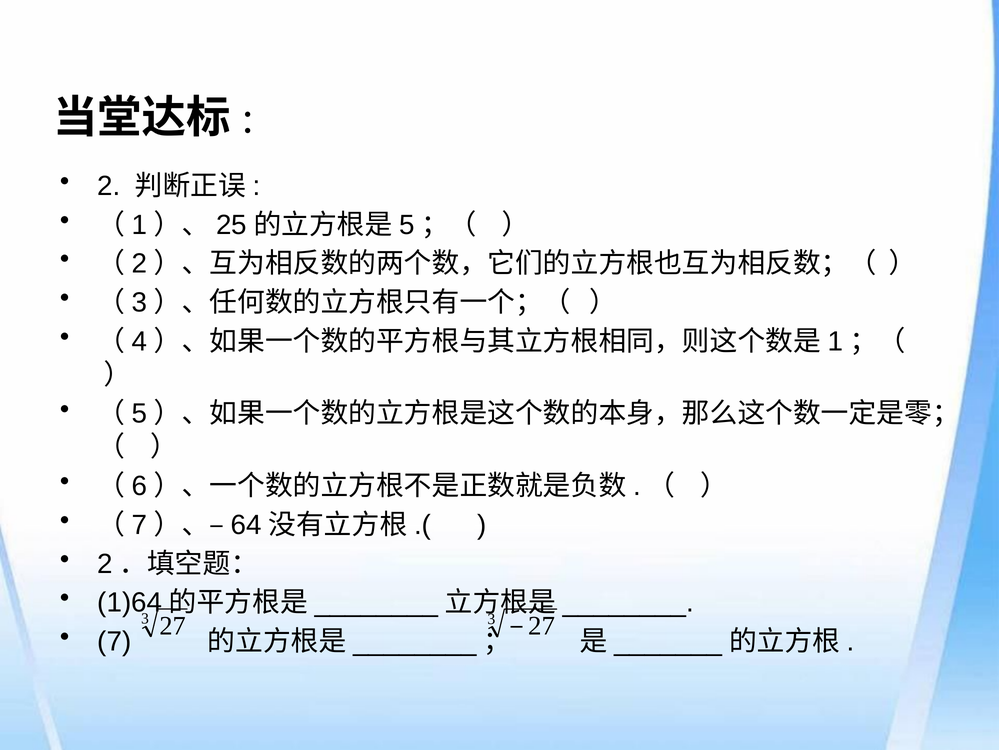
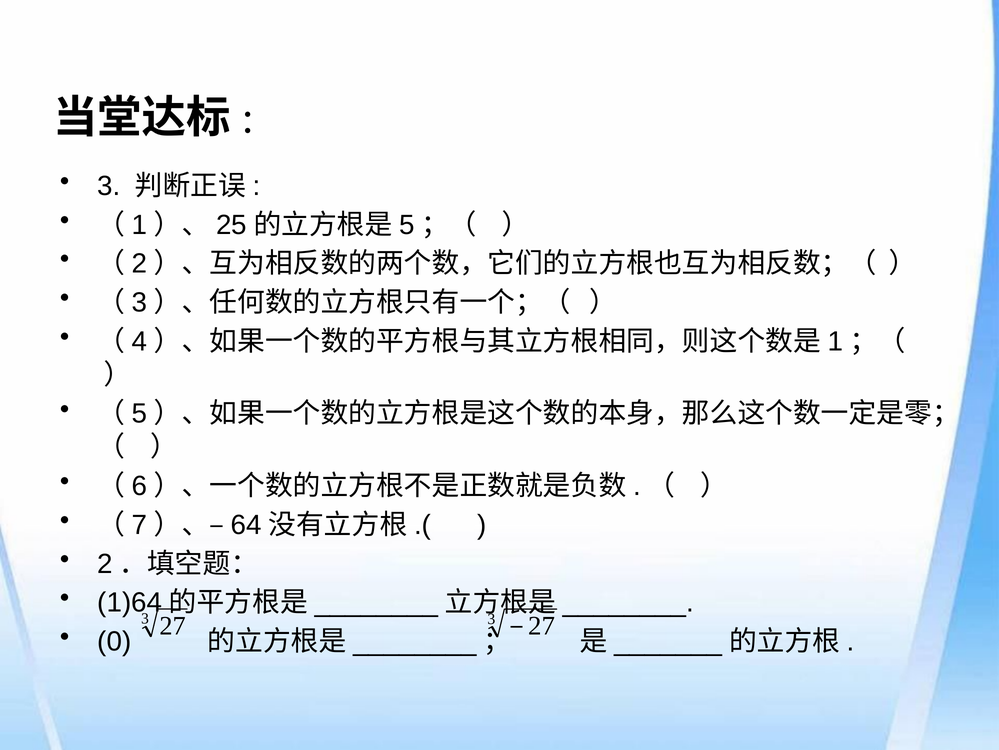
2: 2 -> 3 (109, 186)
7: 7 -> 0 (114, 641)
